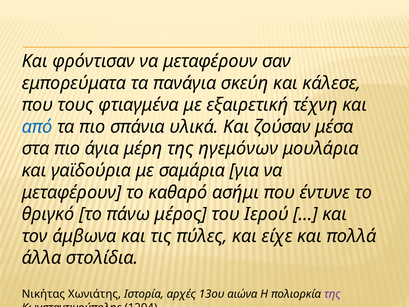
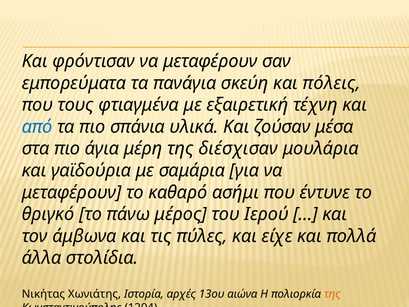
κάλεσε: κάλεσε -> πόλεις (332, 83)
ηγεμόνων: ηγεμόνων -> διέσχισαν (238, 149)
της colour: purple -> orange (332, 294)
